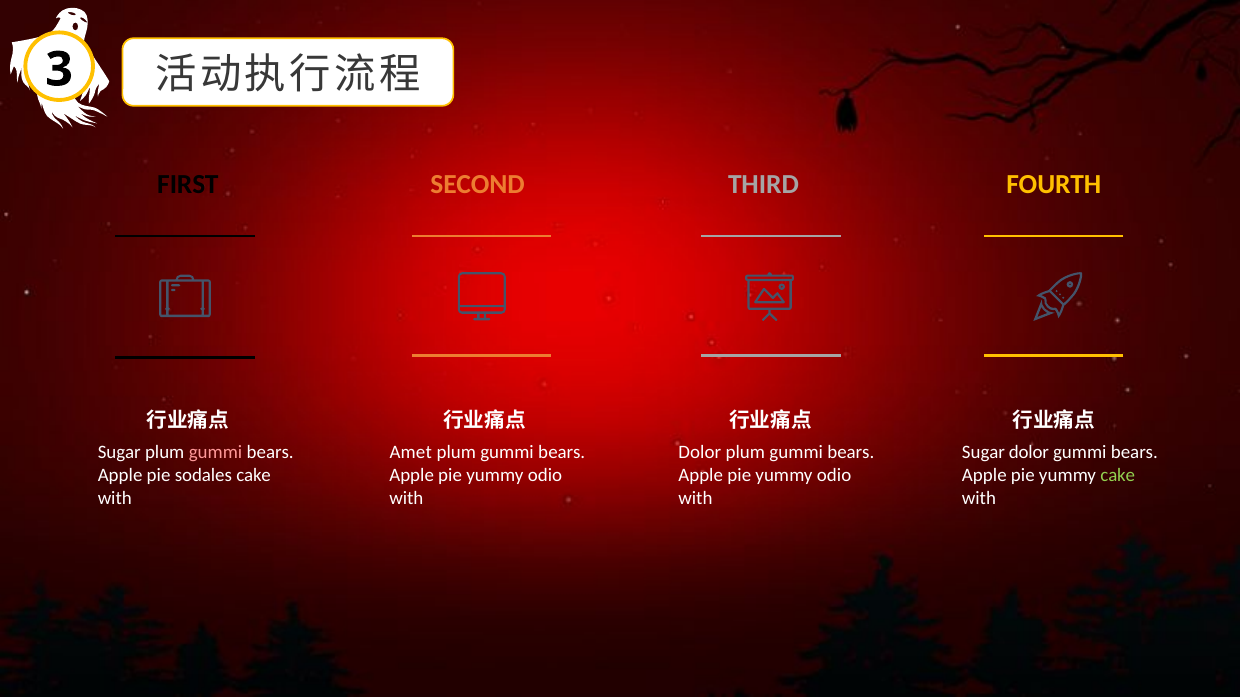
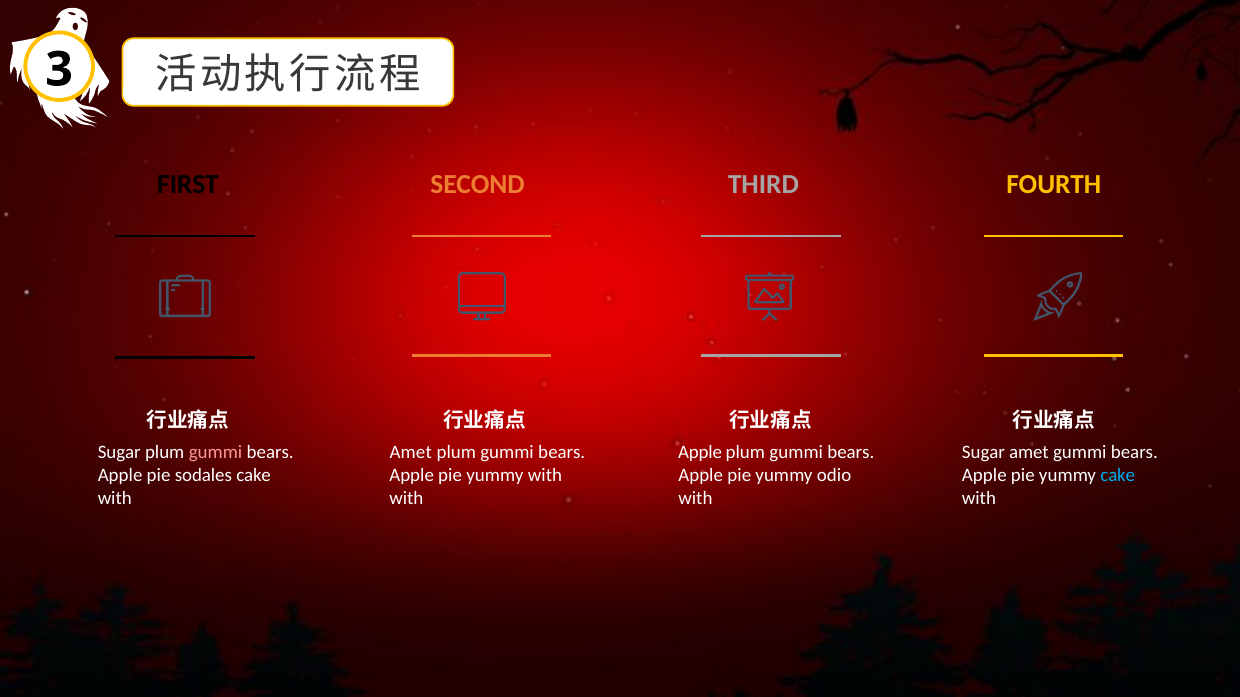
Dolor: Dolor -> Apple (700, 453)
Sugar dolor: dolor -> amet (1029, 453)
odio: odio -> with (545, 475)
cake colour: light green -> light blue (1118, 475)
